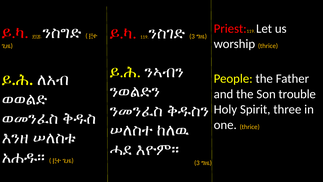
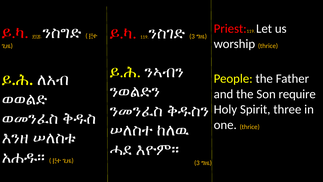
trouble: trouble -> require (297, 94)
